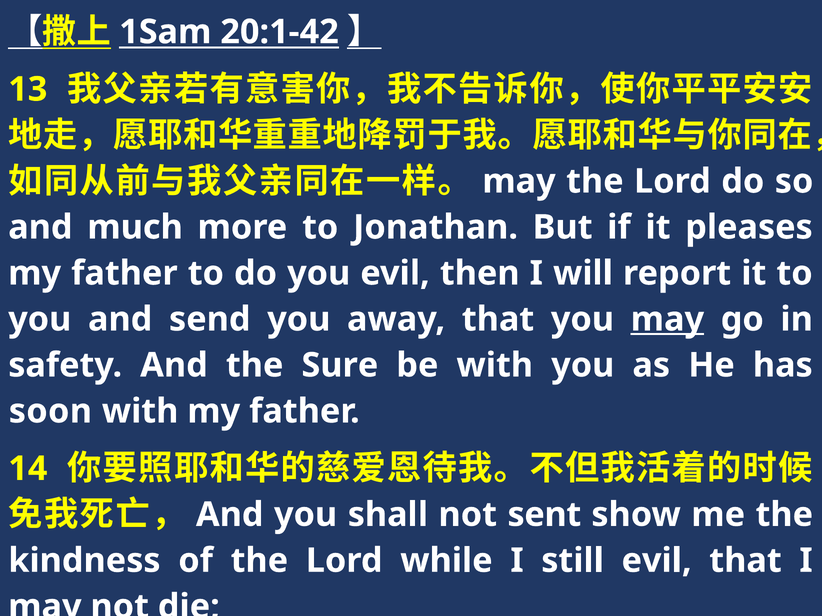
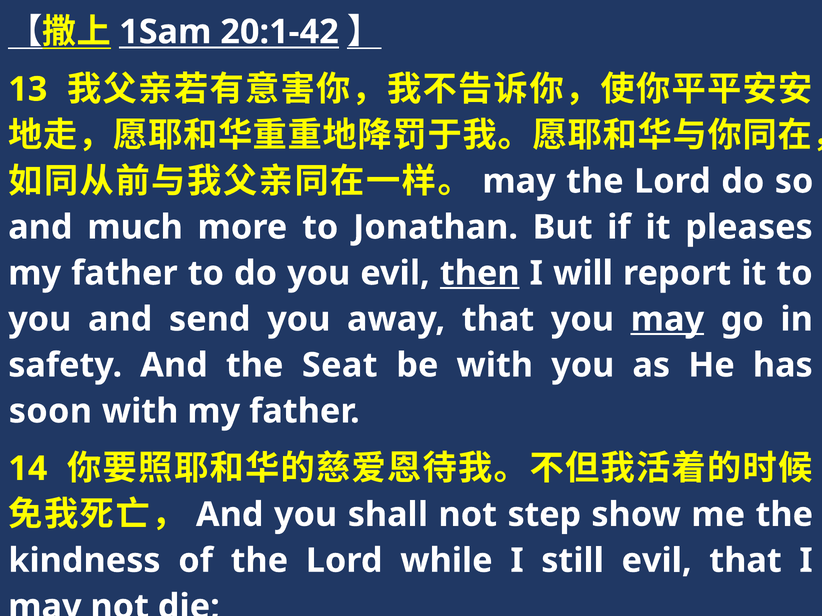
then underline: none -> present (480, 273)
Sure: Sure -> Seat (340, 366)
sent: sent -> step (544, 515)
